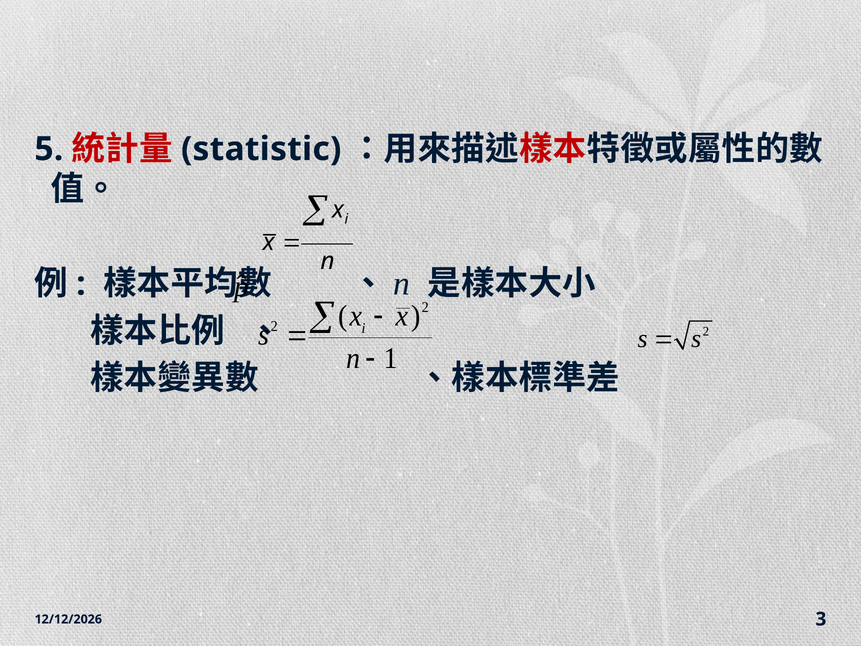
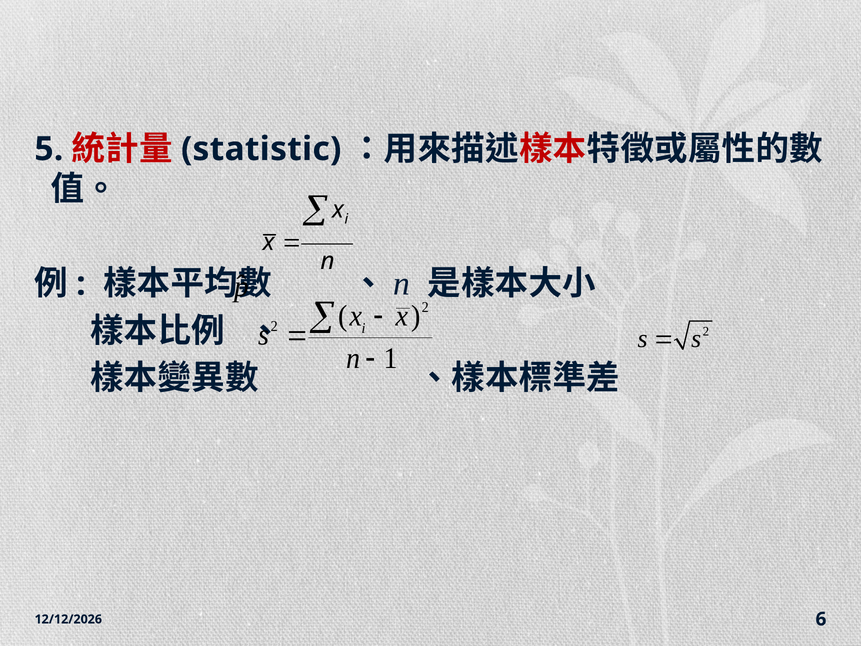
3: 3 -> 6 (821, 619)
